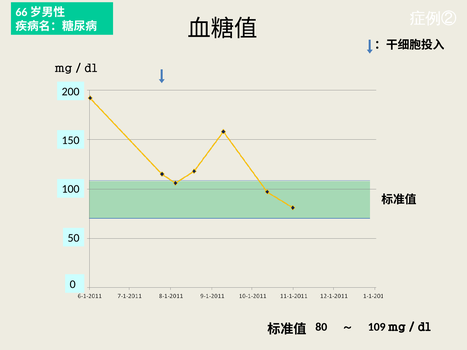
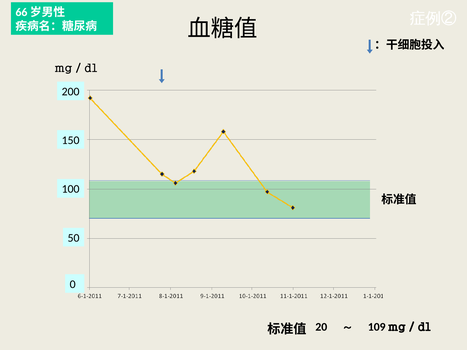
80: 80 -> 20 (321, 327)
